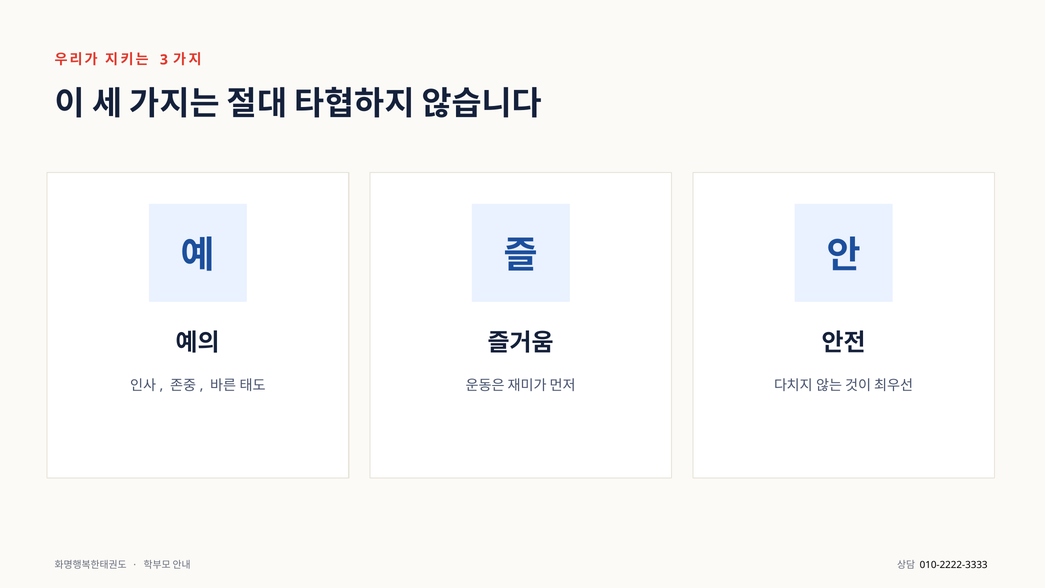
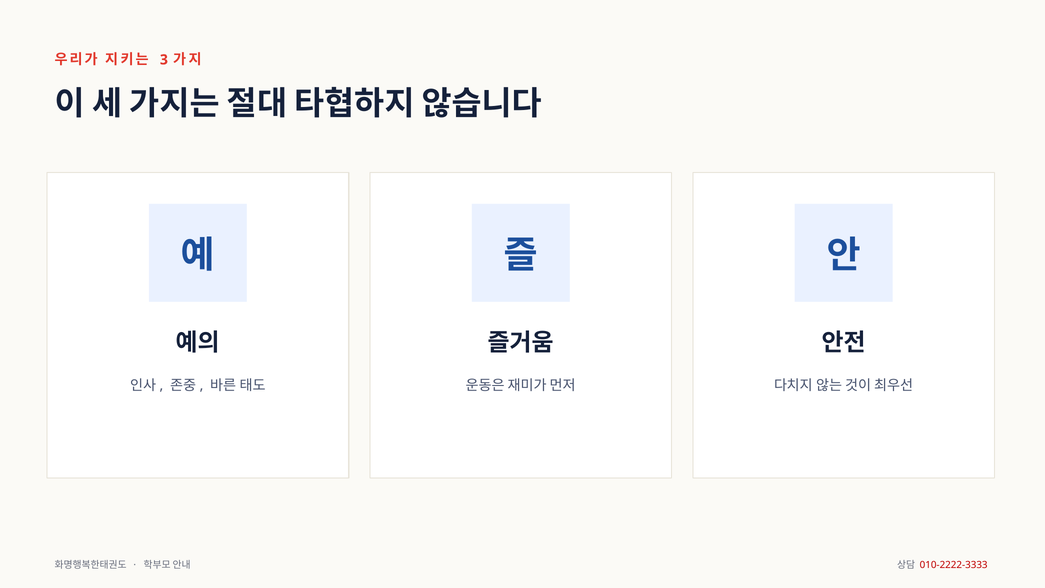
010-2222-3333 colour: black -> red (954, 565)
